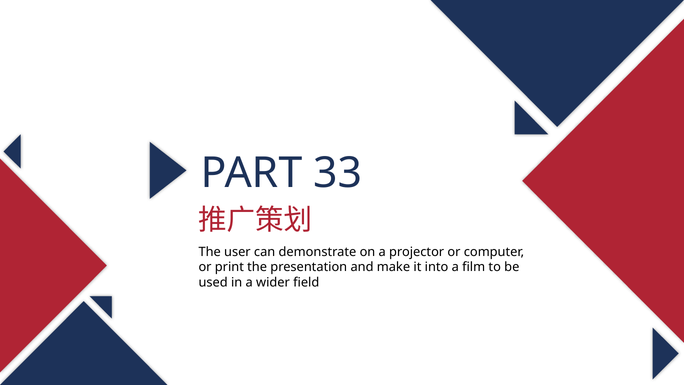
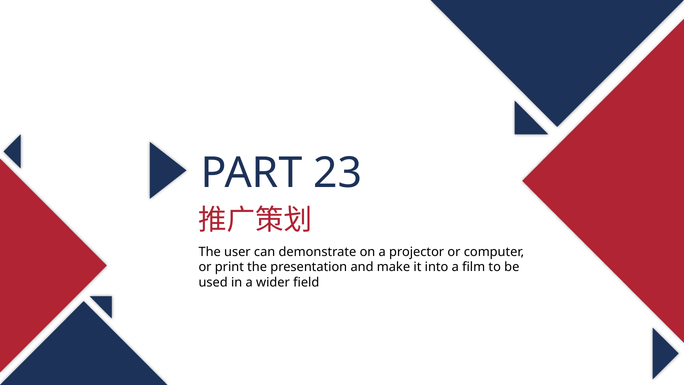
33: 33 -> 23 (338, 173)
